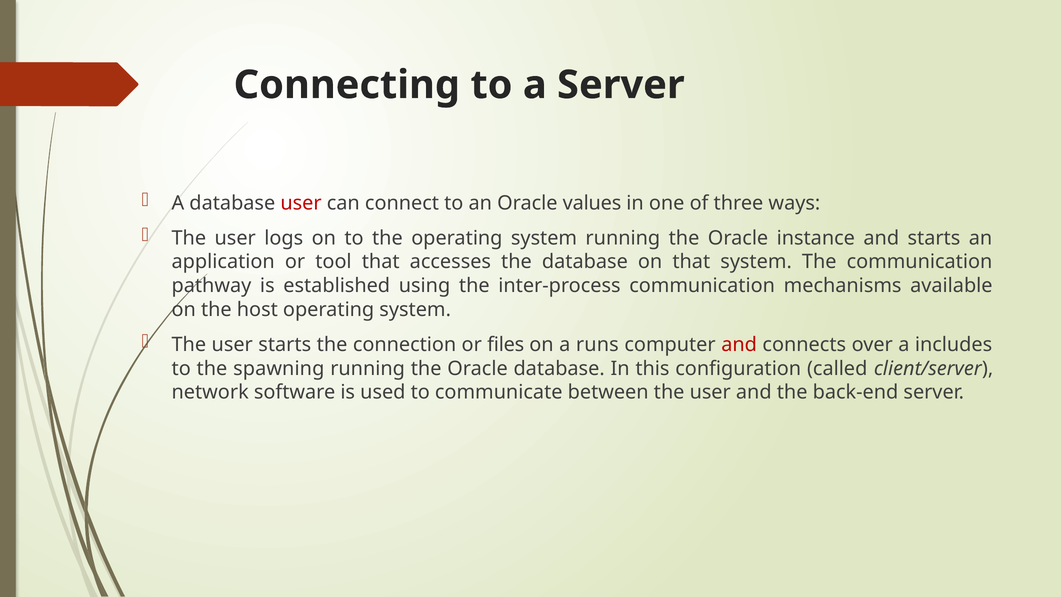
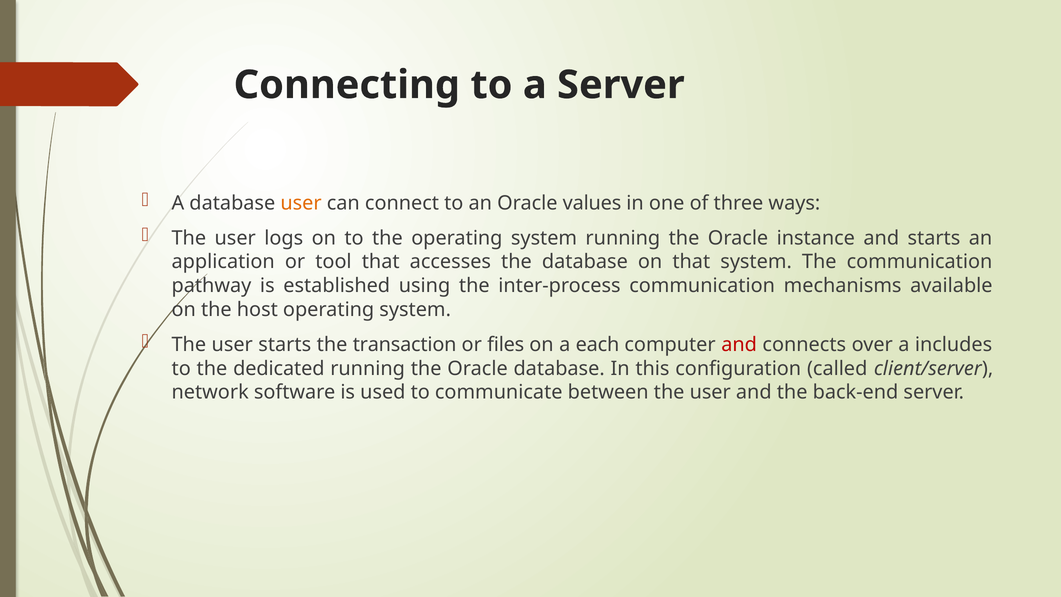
user colour: red -> orange (301, 203)
connection: connection -> transaction (405, 344)
runs: runs -> each (598, 344)
spawning: spawning -> dedicated (279, 368)
